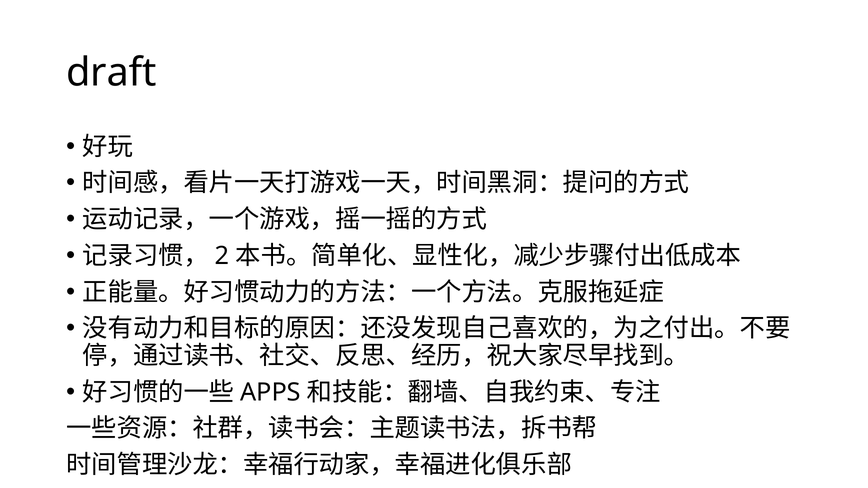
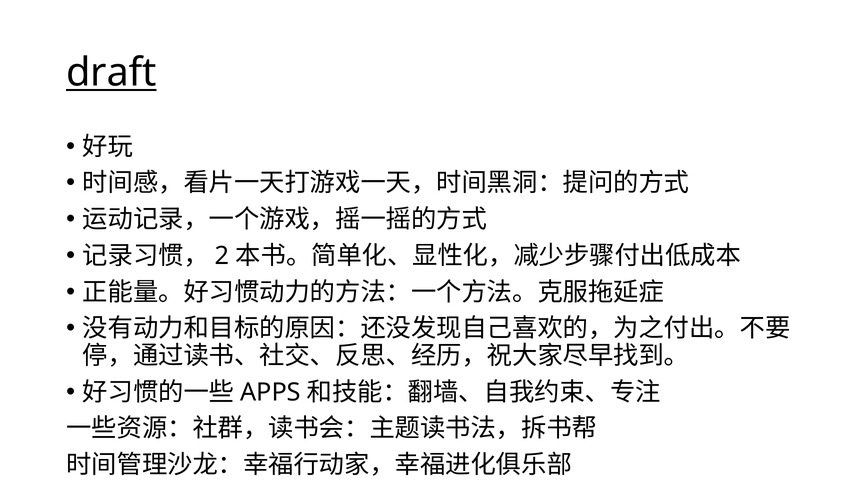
draft underline: none -> present (111, 73)
